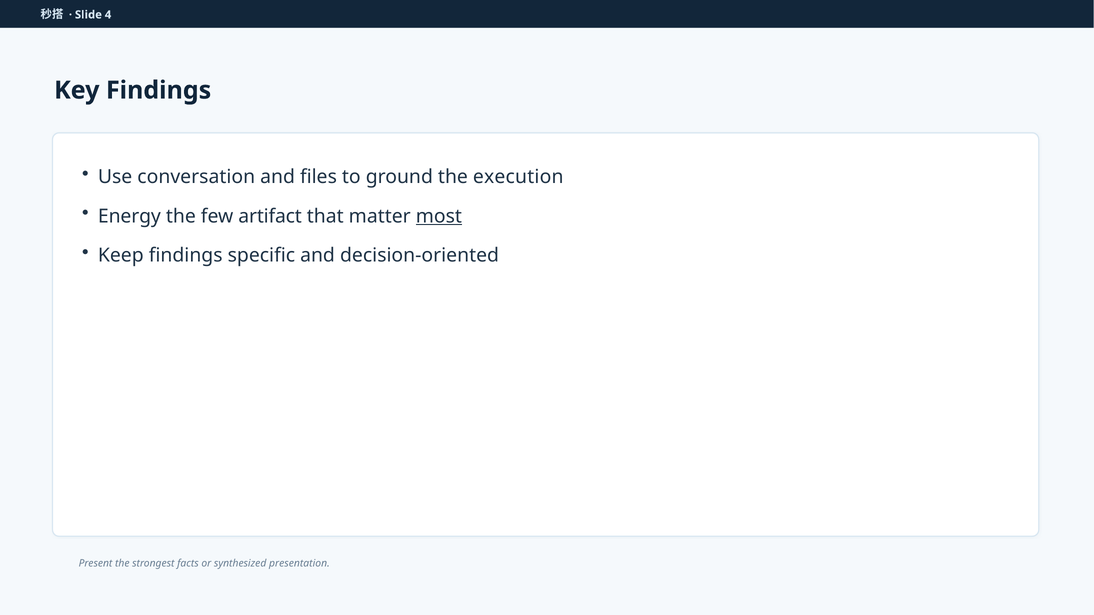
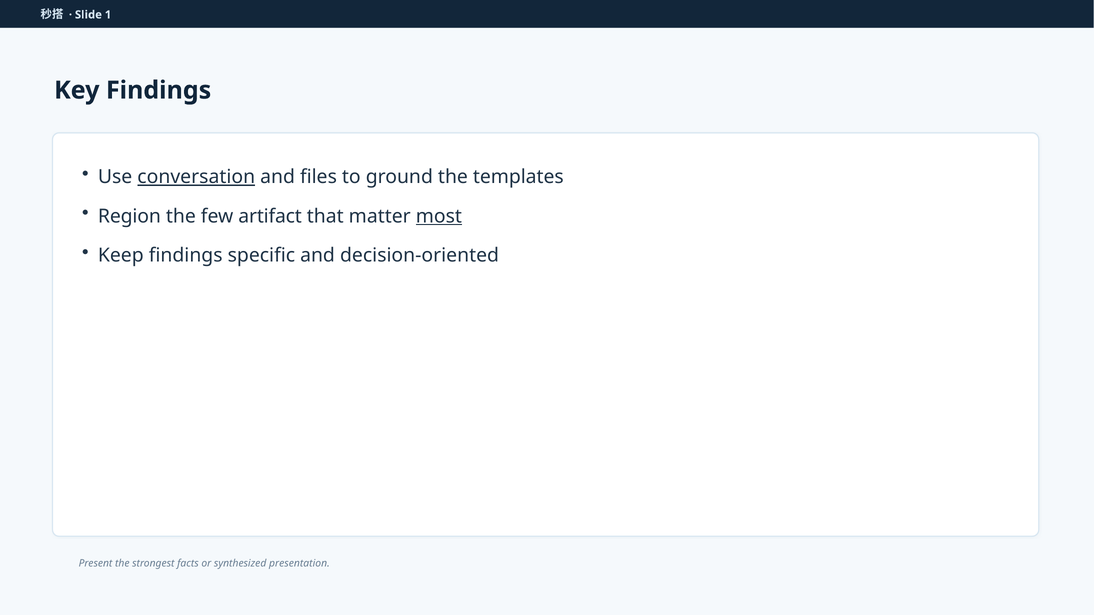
4: 4 -> 1 (108, 15)
conversation underline: none -> present (196, 177)
execution: execution -> templates (518, 177)
Energy: Energy -> Region (129, 216)
